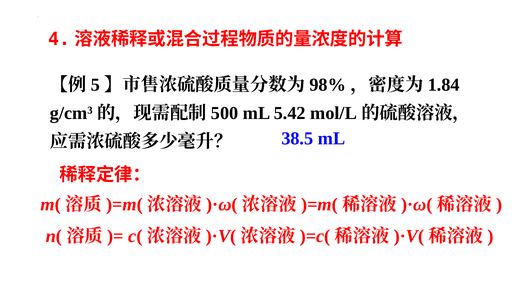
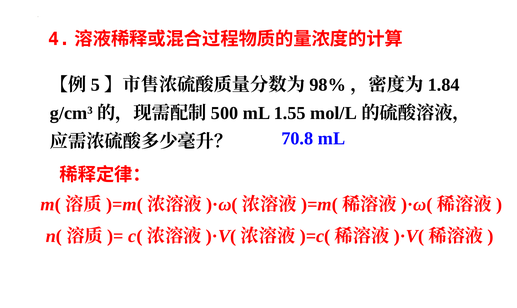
5.42: 5.42 -> 1.55 (290, 113)
38.5: 38.5 -> 70.8 (297, 138)
